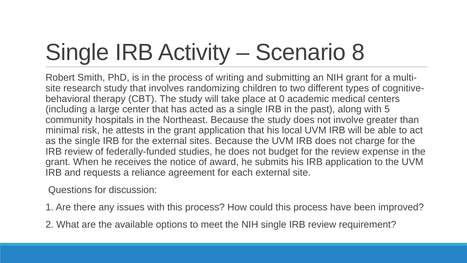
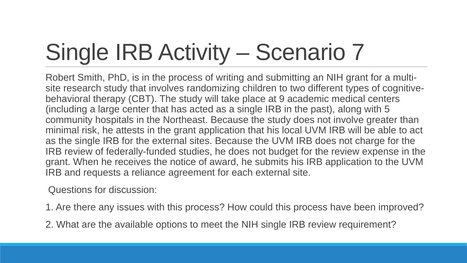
8: 8 -> 7 (358, 52)
0: 0 -> 9 (282, 99)
